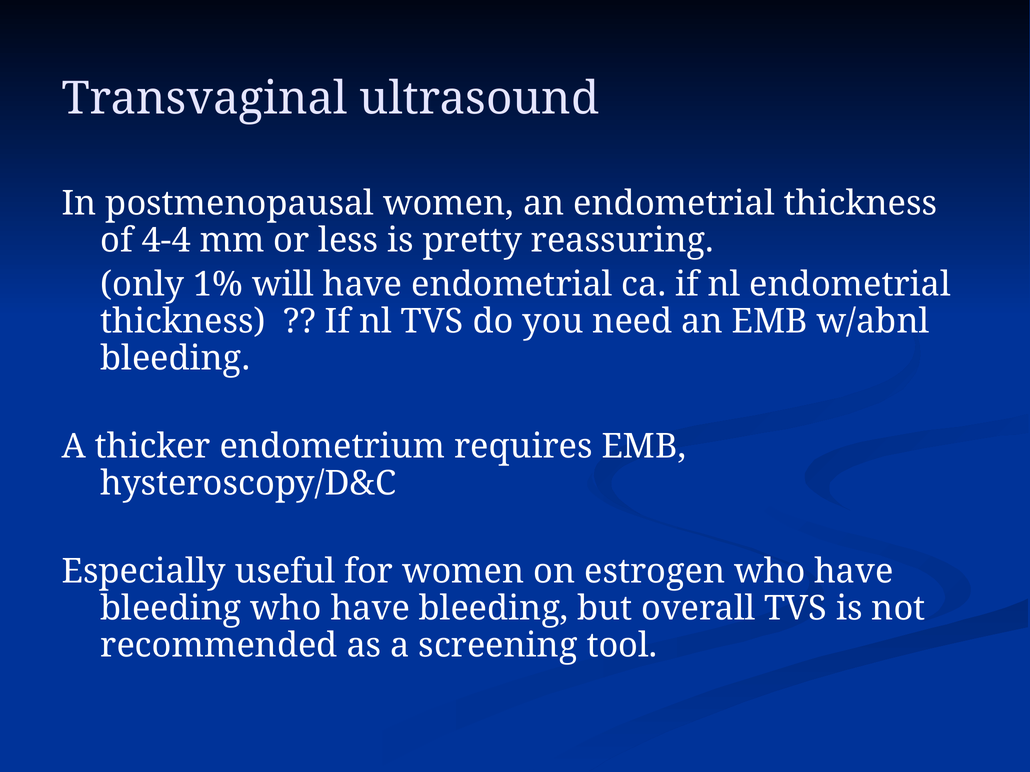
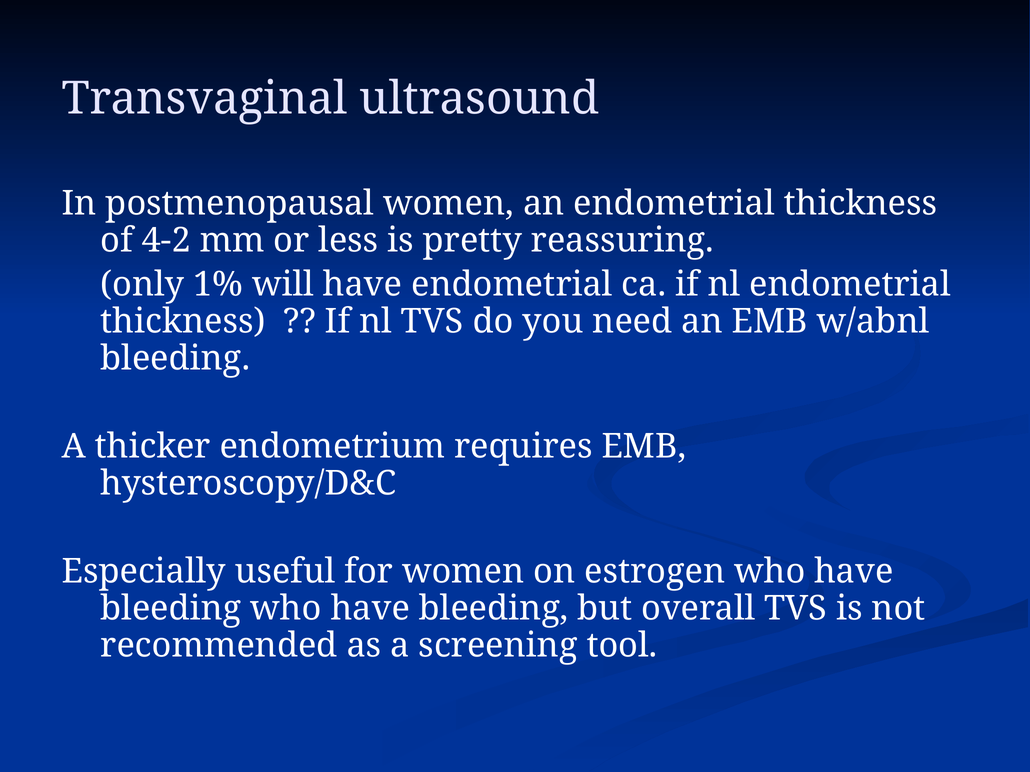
4-4: 4-4 -> 4-2 (166, 241)
